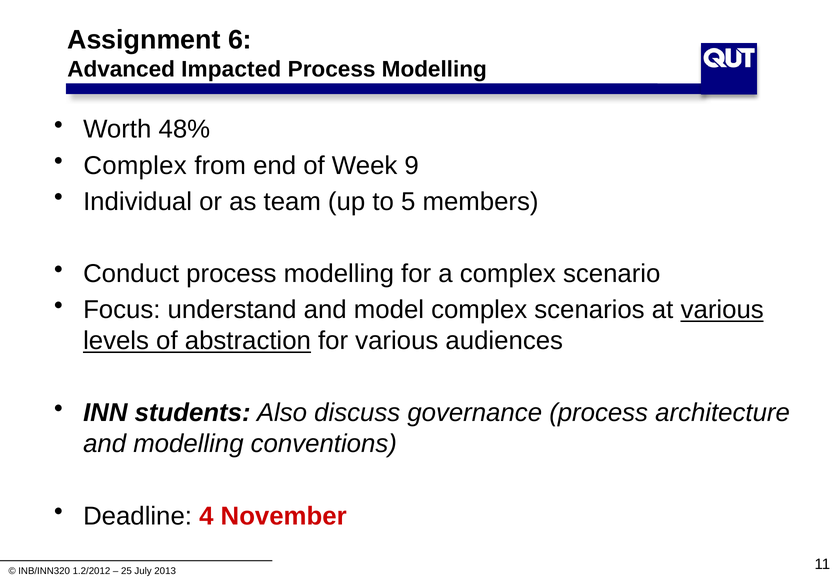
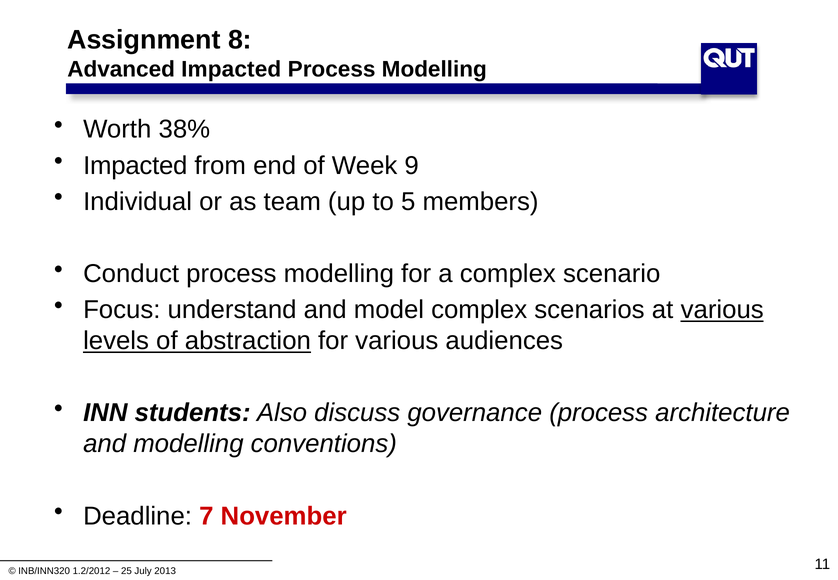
6: 6 -> 8 (240, 40)
48%: 48% -> 38% (184, 129)
Complex: Complex -> Impacted (135, 166)
4: 4 -> 7 (206, 516)
